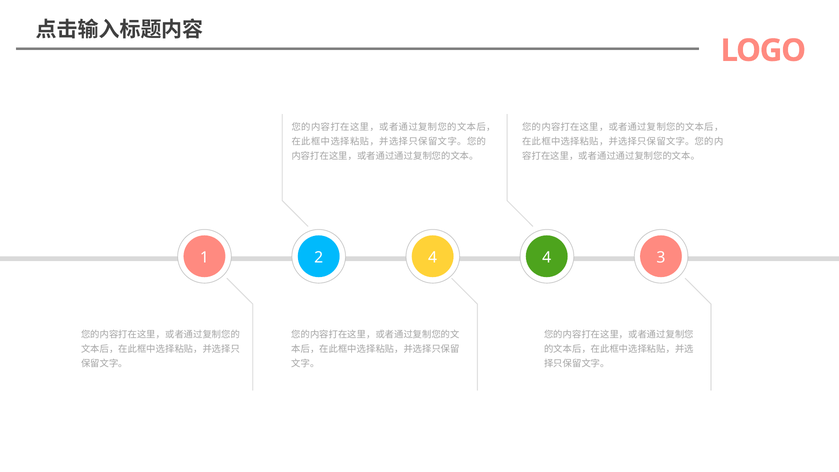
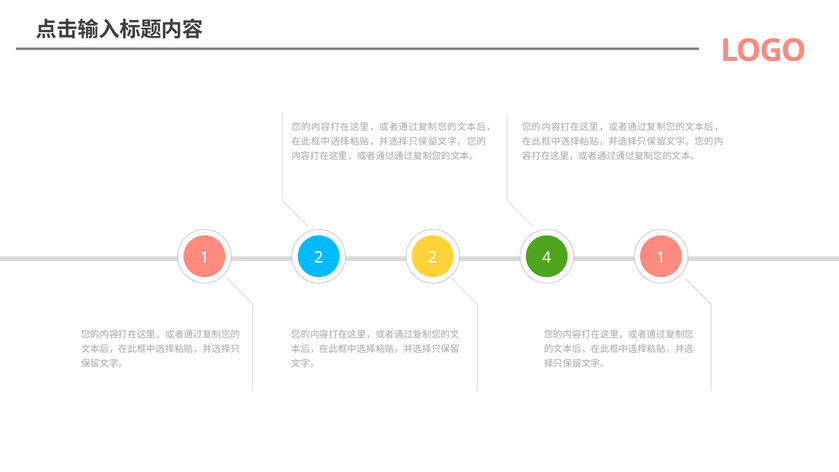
2 4: 4 -> 2 (433, 257)
4 3: 3 -> 1 (661, 257)
